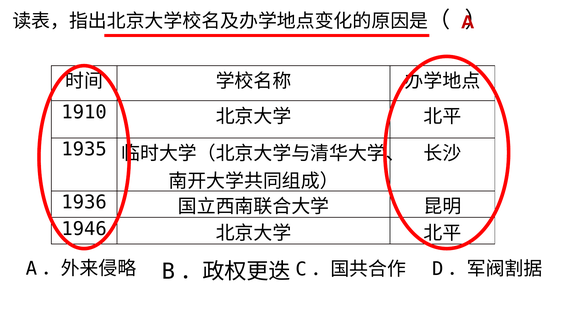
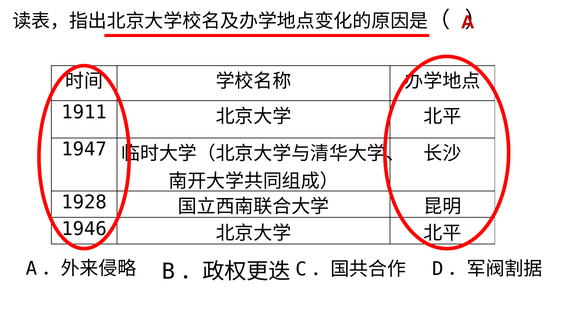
1910: 1910 -> 1911 (84, 112)
1935: 1935 -> 1947 (84, 149)
1936: 1936 -> 1928 (84, 202)
